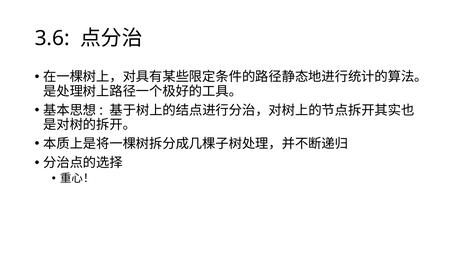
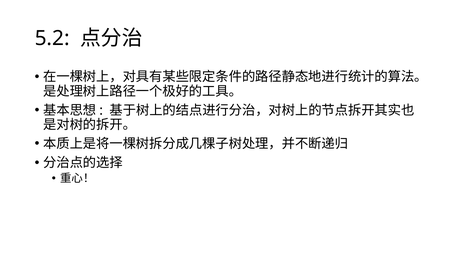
3.6: 3.6 -> 5.2 (52, 38)
